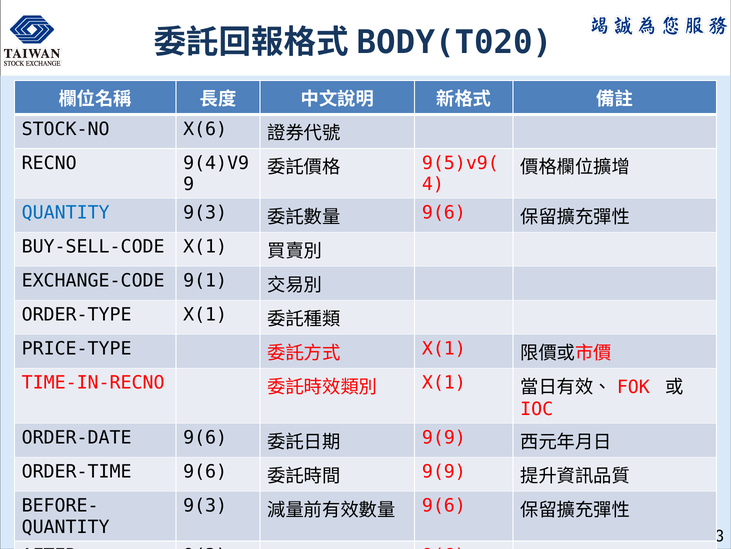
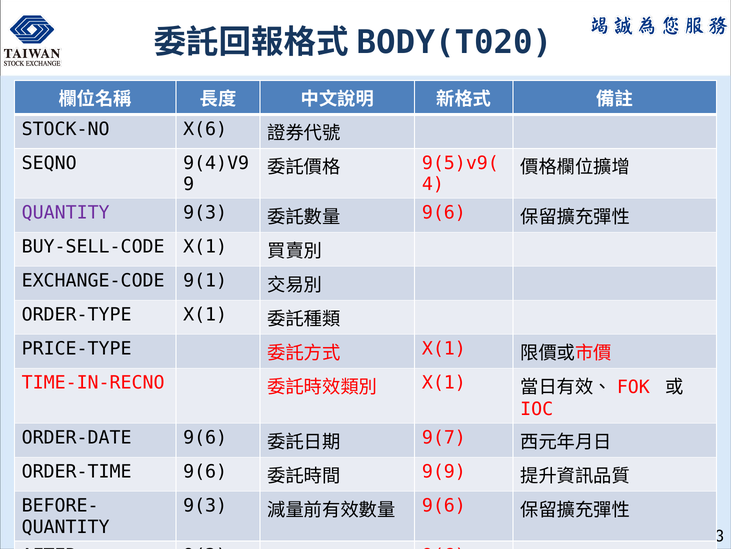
RECNO: RECNO -> SEQNO (49, 163)
QUANTITY colour: blue -> purple (66, 213)
9(9: 9(9 -> 9(7 (444, 437)
